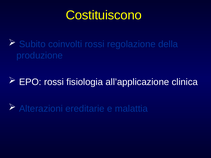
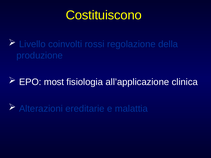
Subito: Subito -> Livello (32, 44)
EPO rossi: rossi -> most (54, 82)
